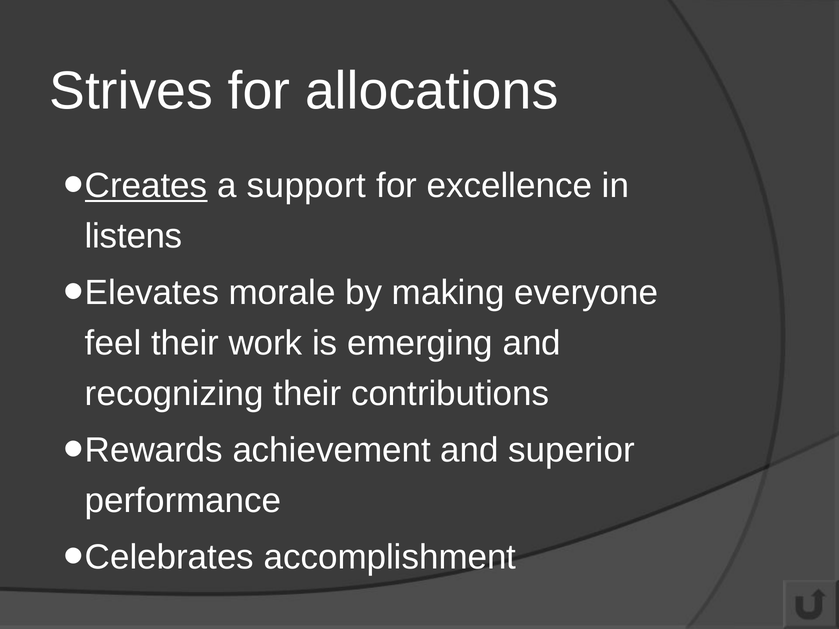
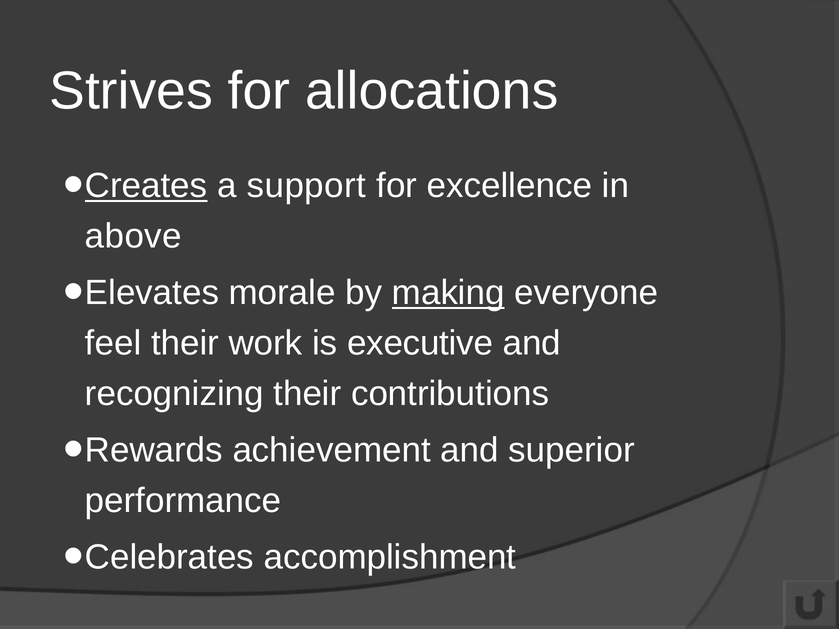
listens: listens -> above (133, 236)
making underline: none -> present (448, 293)
emerging: emerging -> executive (420, 343)
